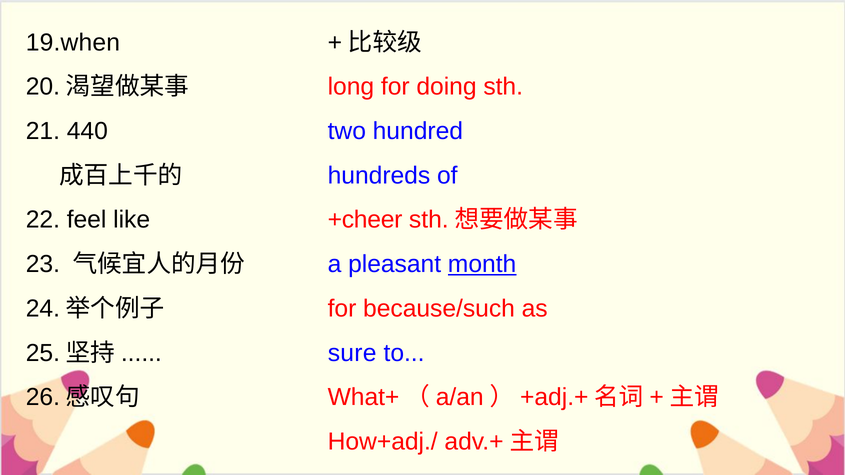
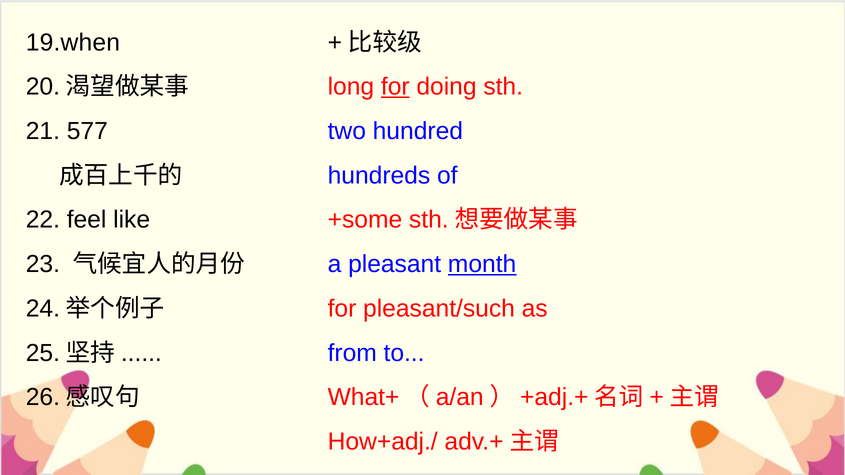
for underline: none -> present (395, 87)
440: 440 -> 577 (87, 131)
+cheer: +cheer -> +some (365, 220)
because/such: because/such -> pleasant/such (439, 309)
sure: sure -> from (352, 353)
